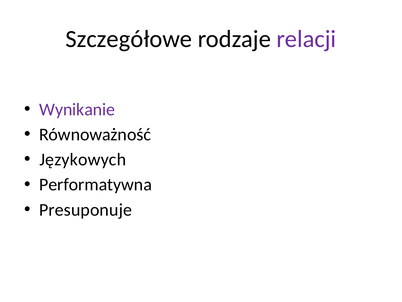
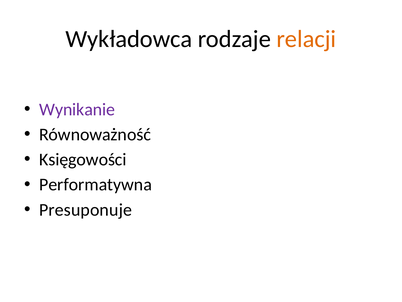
Szczegółowe: Szczegółowe -> Wykładowca (129, 39)
relacji colour: purple -> orange (306, 39)
Językowych: Językowych -> Księgowości (83, 159)
